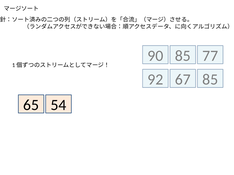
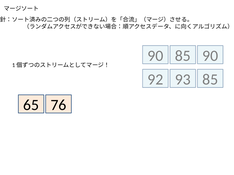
85 77: 77 -> 90 (210, 56)
67: 67 -> 93 (183, 80)
54: 54 -> 76 (58, 105)
